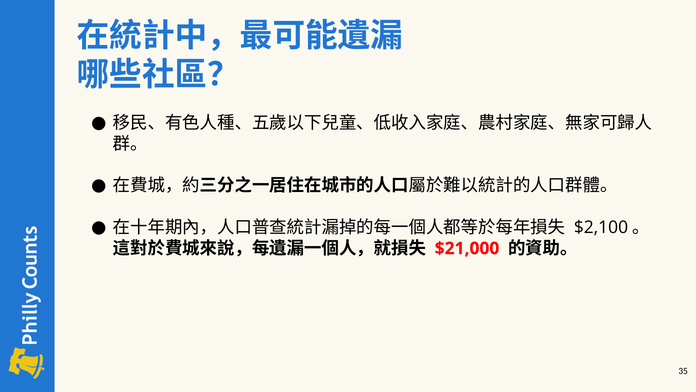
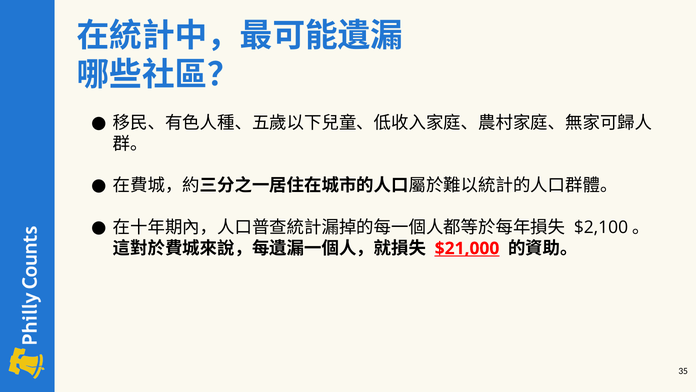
$21,000 underline: none -> present (467, 248)
